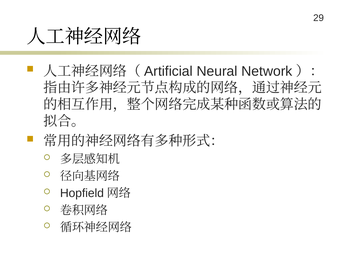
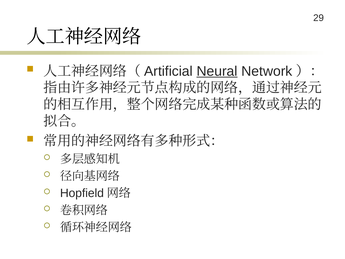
Neural underline: none -> present (217, 71)
